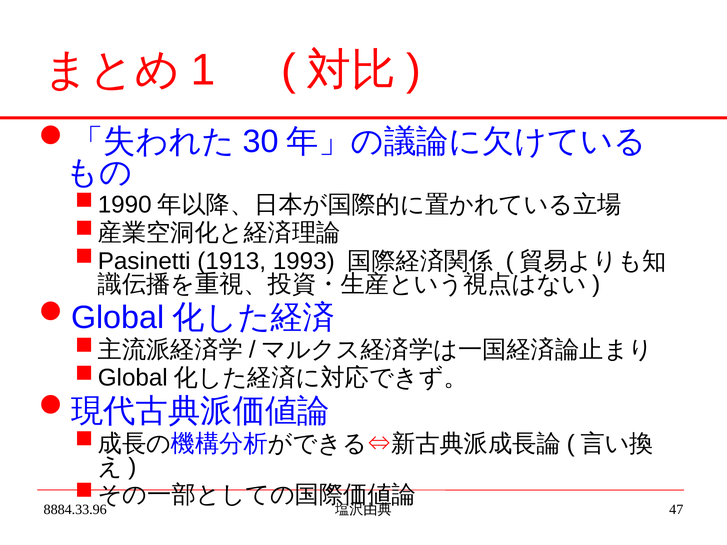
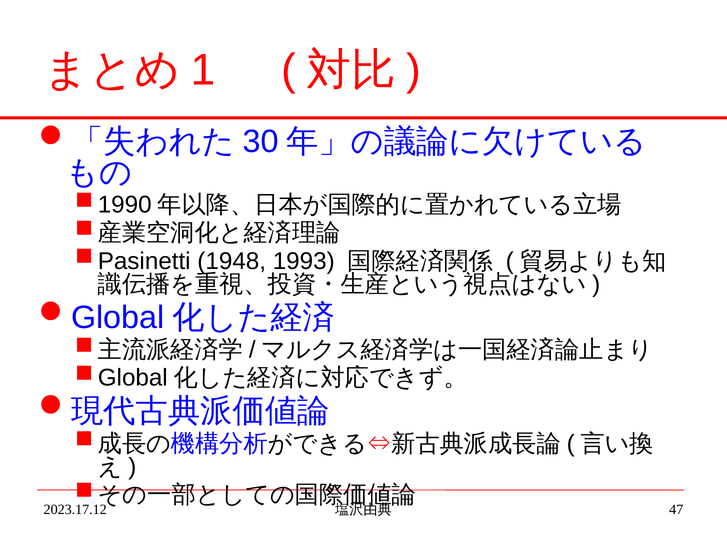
1913: 1913 -> 1948 (232, 261)
8884.33.96: 8884.33.96 -> 2023.17.12 (75, 510)
